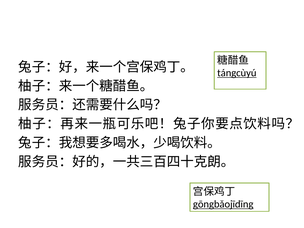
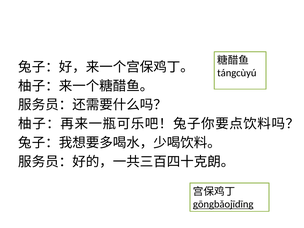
tángcùyú underline: present -> none (237, 73)
